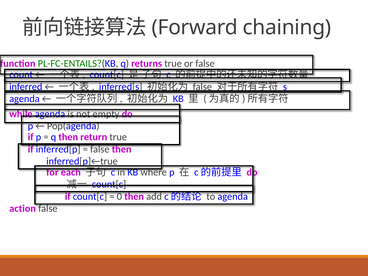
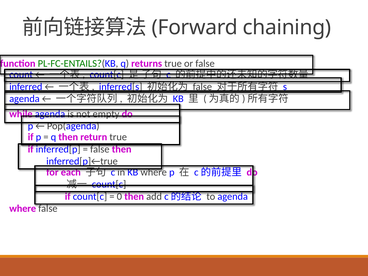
action: action -> where (23, 209)
